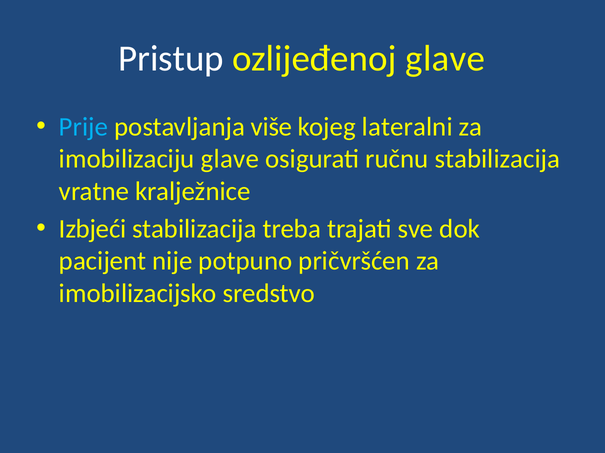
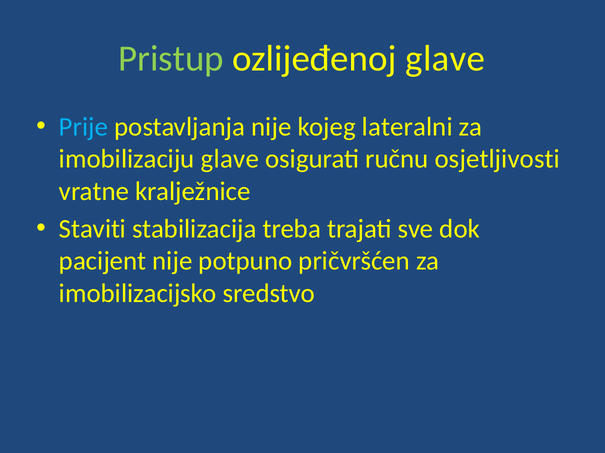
Pristup colour: white -> light green (171, 59)
postavljanja više: više -> nije (271, 127)
ručnu stabilizacija: stabilizacija -> osjetljivosti (497, 159)
Izbjeći: Izbjeći -> Staviti (93, 229)
